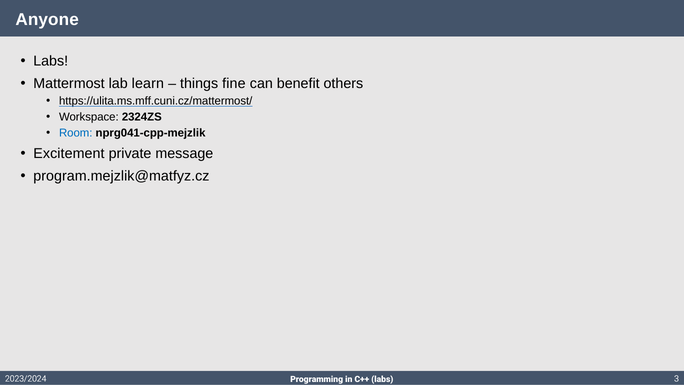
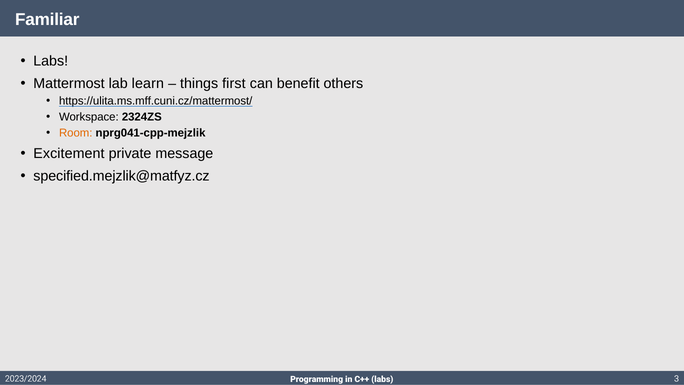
Anyone: Anyone -> Familiar (47, 19)
fine: fine -> first (234, 84)
Room colour: blue -> orange (76, 133)
program.mejzlik@matfyz.cz: program.mejzlik@matfyz.cz -> specified.mejzlik@matfyz.cz (121, 176)
